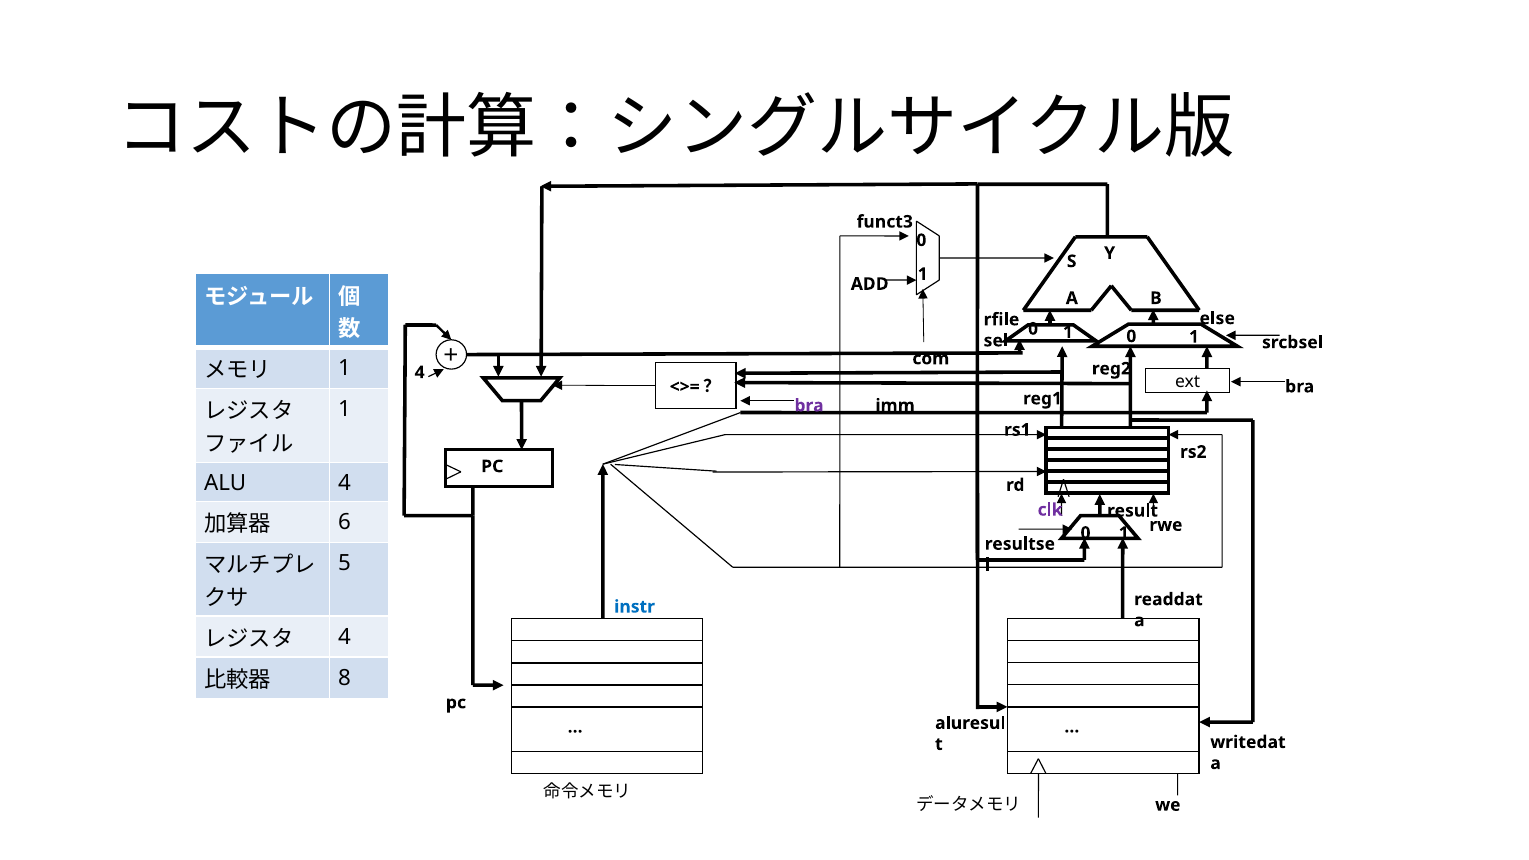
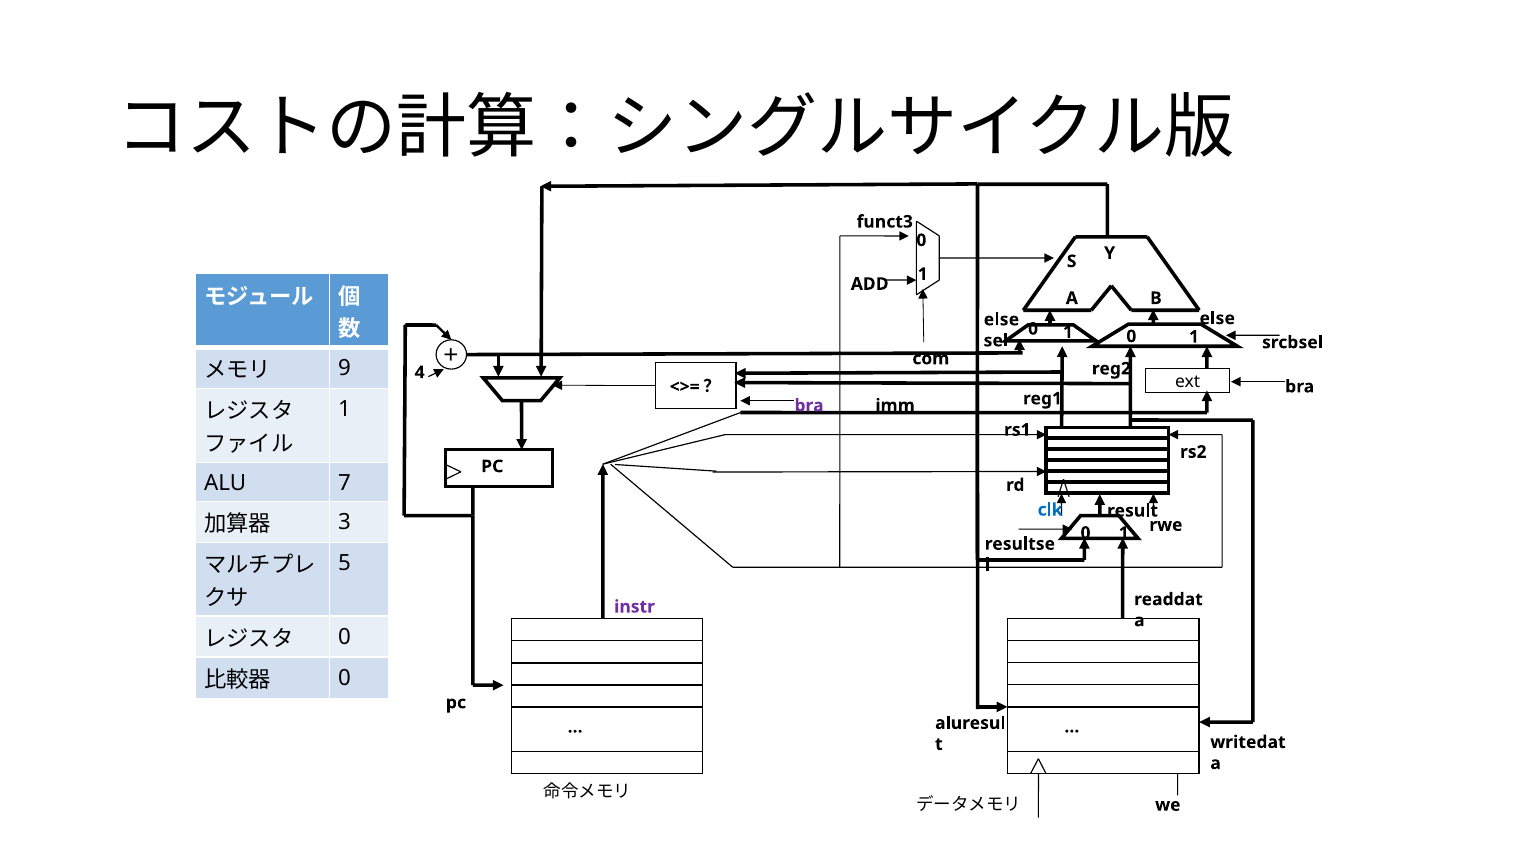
rfile: rfile -> else (1001, 320)
1: 1 -> 9 (344, 368)
ALU 4: 4 -> 7 (344, 483)
clk colour: purple -> blue (1050, 510)
6: 6 -> 3 (344, 522)
instr colour: blue -> purple (635, 607)
4: 4 -> 0 (344, 637)
8: 8 -> 0 (344, 678)
